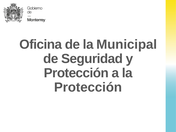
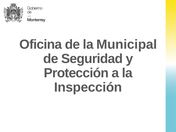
Protección: Protección -> Inspección (88, 87)
